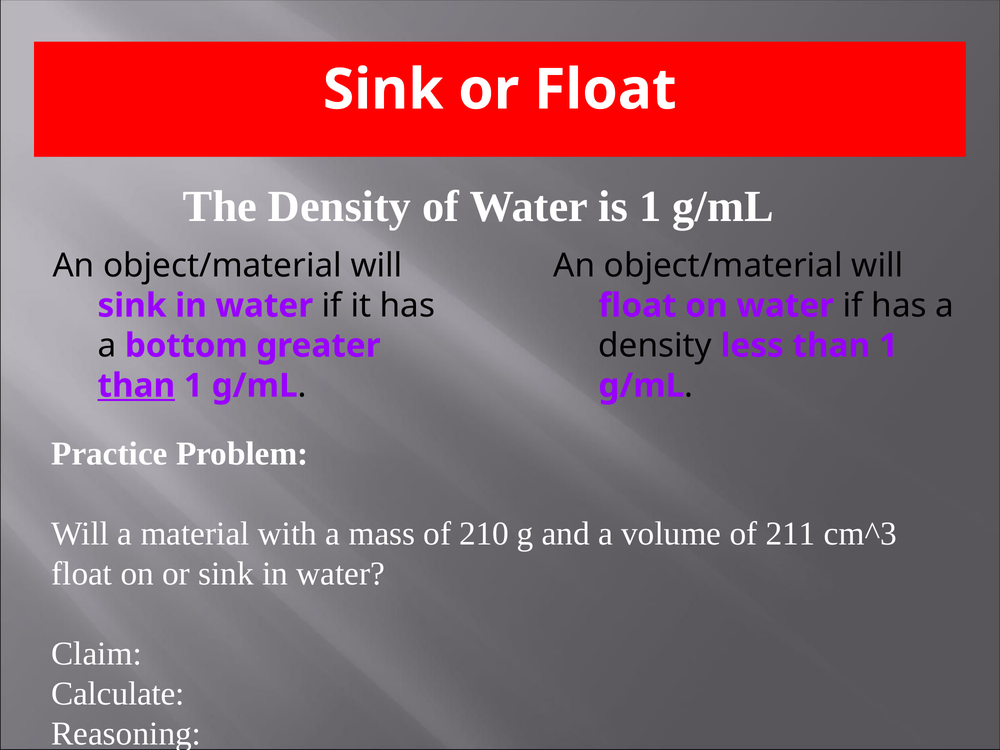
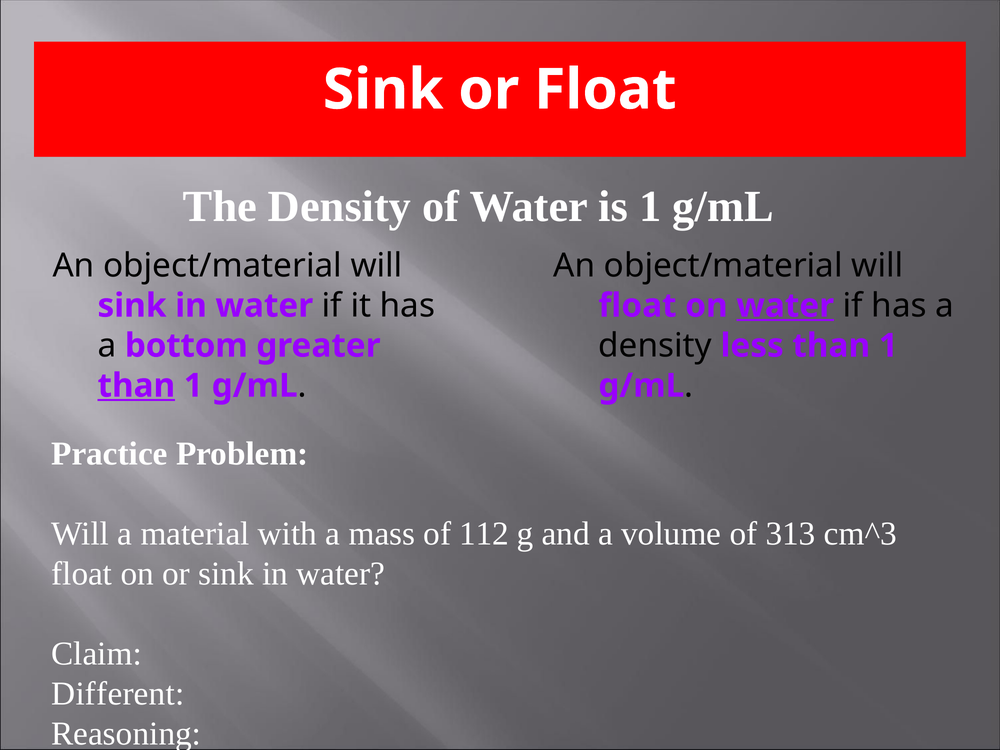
water underline: none -> present (785, 306)
210: 210 -> 112 (484, 534)
211: 211 -> 313 (791, 534)
Calculate: Calculate -> Different (118, 694)
